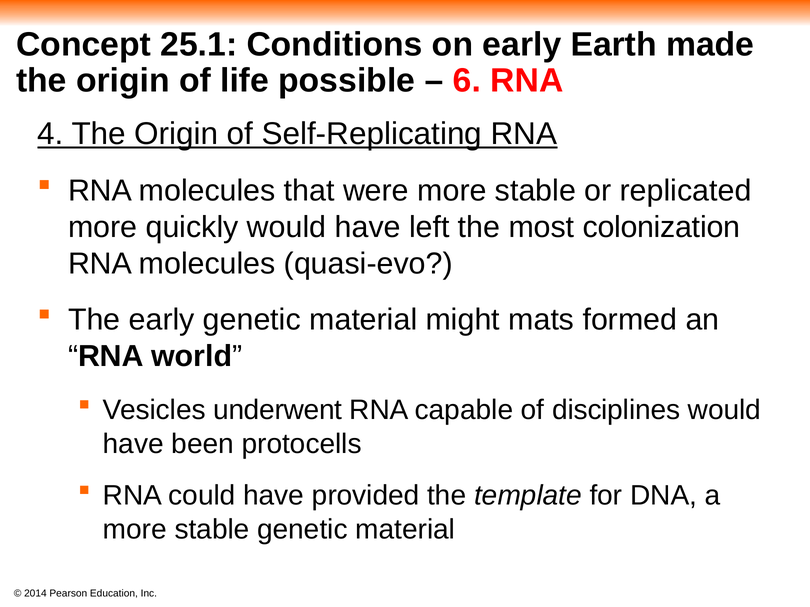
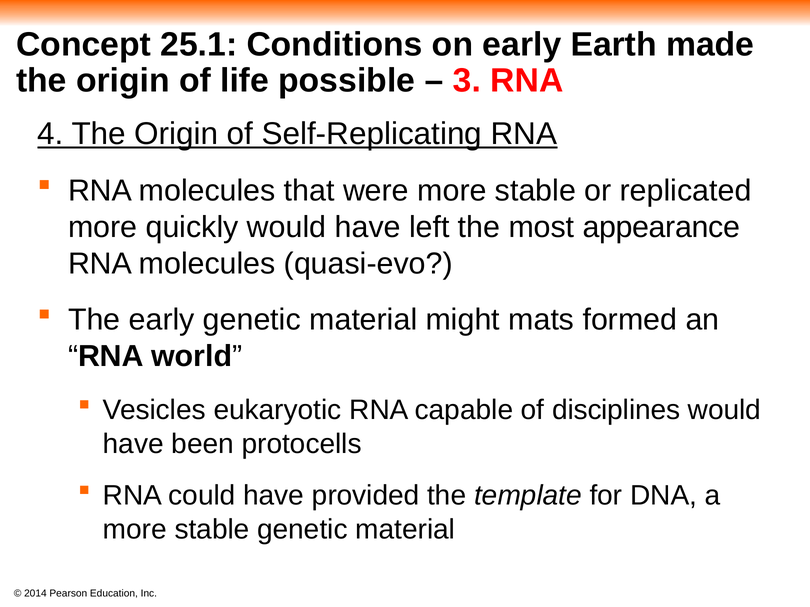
6: 6 -> 3 (467, 81)
colonization: colonization -> appearance (661, 227)
underwent: underwent -> eukaryotic (278, 410)
